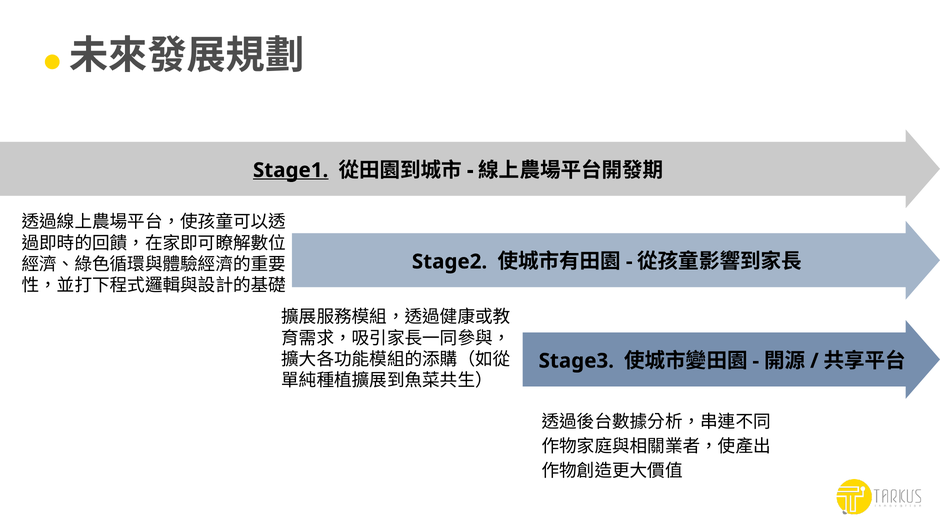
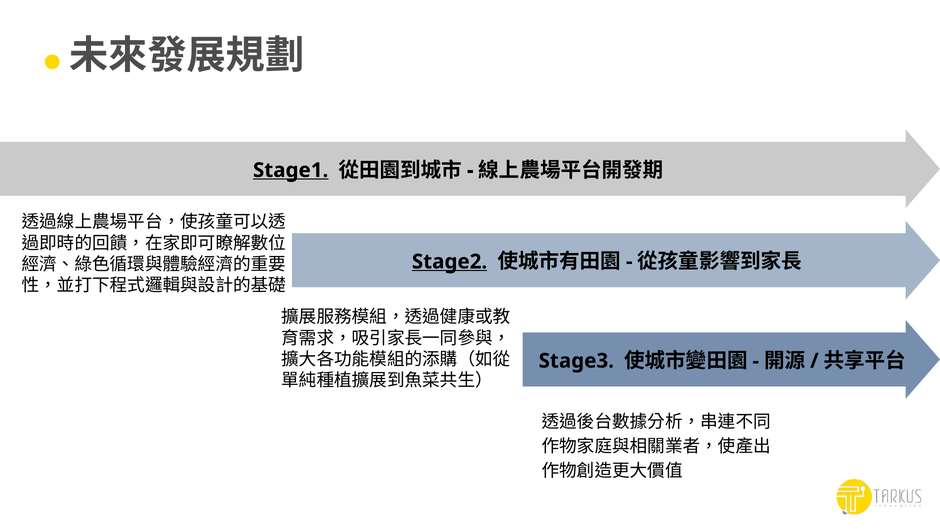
Stage2 underline: none -> present (450, 262)
